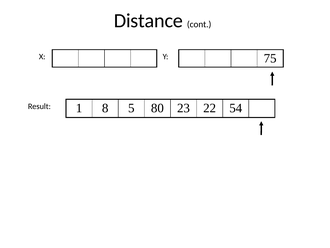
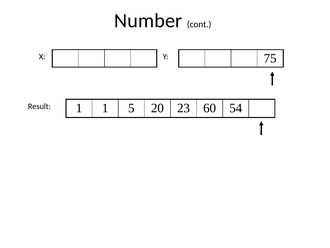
Distance: Distance -> Number (148, 21)
1 8: 8 -> 1 (105, 108)
80: 80 -> 20 (157, 108)
22: 22 -> 60 (210, 108)
